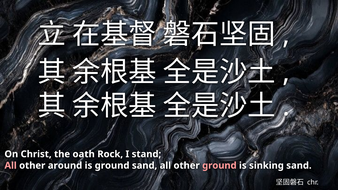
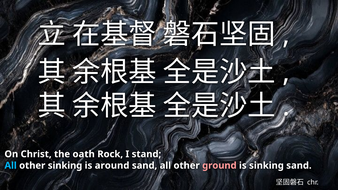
All colour: pink -> light blue (11, 166)
other around: around -> sinking (65, 166)
is ground: ground -> around (112, 166)
